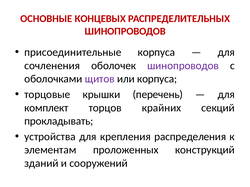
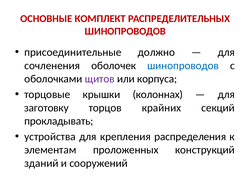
КОНЦЕВЫХ: КОНЦЕВЫХ -> КОМПЛЕКТ (100, 19)
присоединительные корпуса: корпуса -> должно (156, 52)
шинопроводов colour: purple -> blue (183, 66)
перечень: перечень -> колоннах (158, 95)
комплект: комплект -> заготовку (46, 108)
